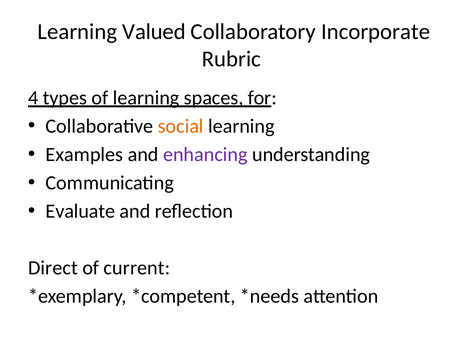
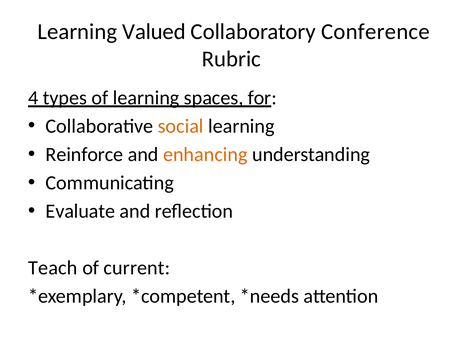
Incorporate: Incorporate -> Conference (375, 32)
Examples: Examples -> Reinforce (84, 154)
enhancing colour: purple -> orange (205, 154)
Direct: Direct -> Teach (53, 268)
